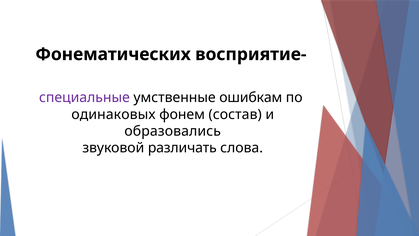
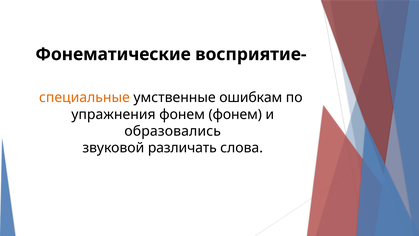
Фонематических: Фонематических -> Фонематические (113, 54)
специальные colour: purple -> orange (84, 98)
одинаковых: одинаковых -> упражнения (113, 114)
фонем состав: состав -> фонем (235, 114)
